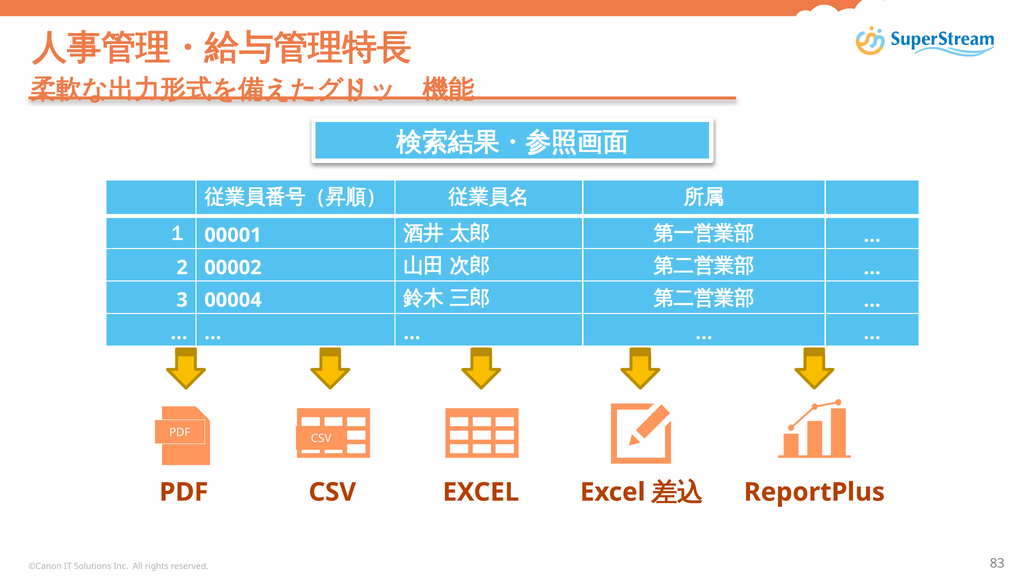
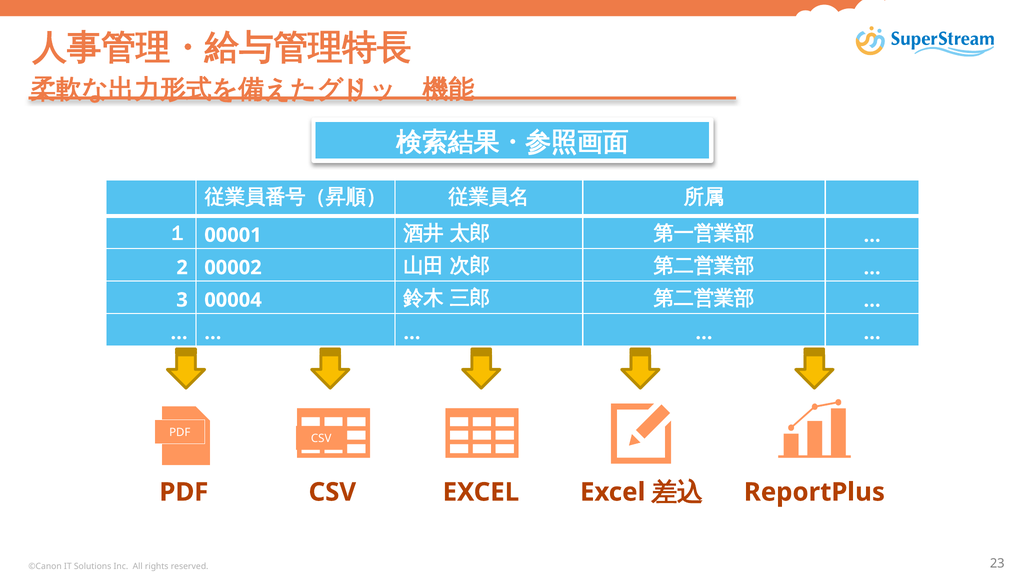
83: 83 -> 23 (997, 563)
